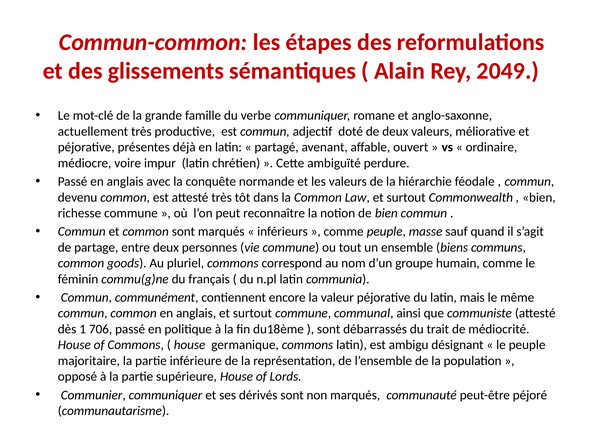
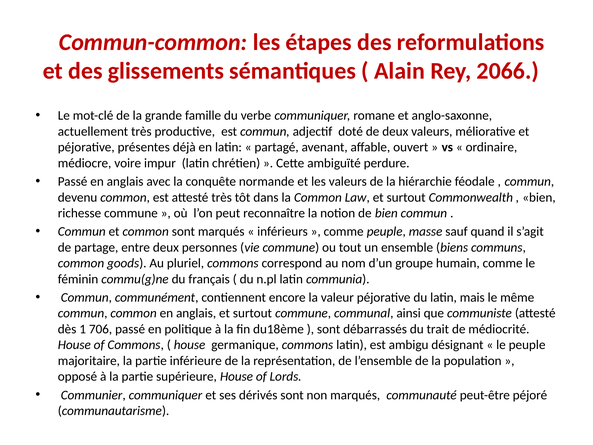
2049: 2049 -> 2066 (508, 71)
